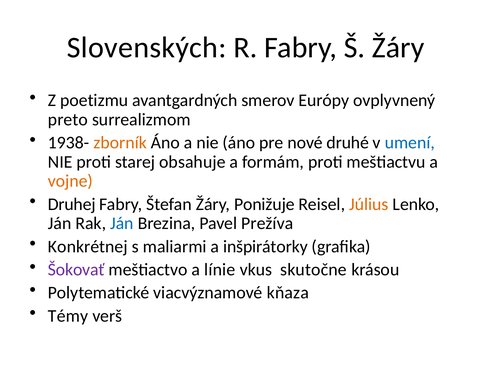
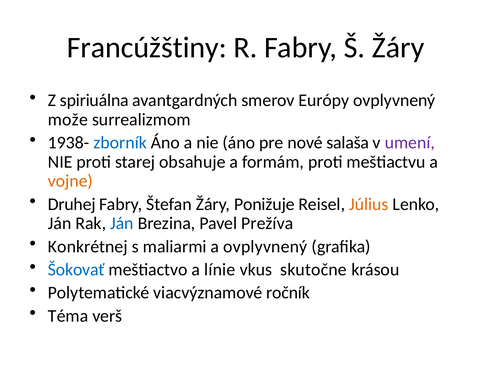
Slovenských: Slovenských -> Francúžštiny (147, 48)
poetizmu: poetizmu -> spiriuálna (94, 100)
preto: preto -> može (68, 120)
zborník colour: orange -> blue (120, 143)
druhé: druhé -> salaša (348, 143)
umení colour: blue -> purple (410, 143)
a inšpirátorky: inšpirátorky -> ovplyvnený (265, 246)
Šokovať colour: purple -> blue (76, 270)
kňaza: kňaza -> ročník (288, 293)
Témy: Témy -> Téma (68, 316)
